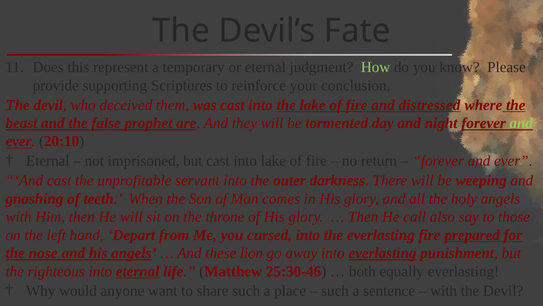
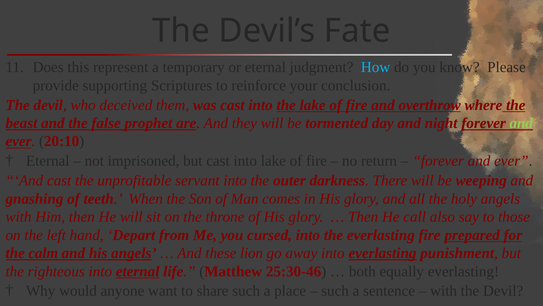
How colour: light green -> light blue (376, 67)
distressed: distressed -> overthrow (430, 105)
nose: nose -> calm (43, 253)
